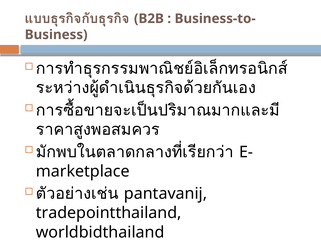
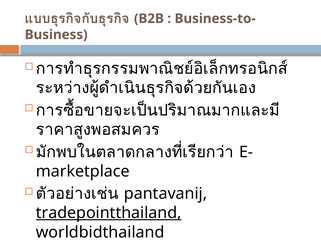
tradepointthailand underline: none -> present (109, 213)
